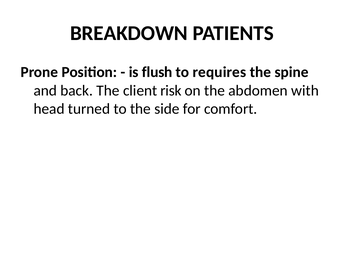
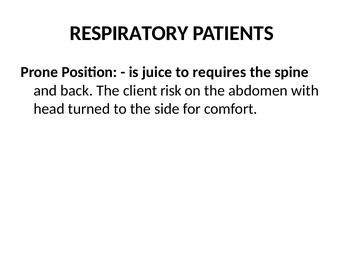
BREAKDOWN: BREAKDOWN -> RESPIRATORY (129, 33)
flush: flush -> juice (157, 72)
